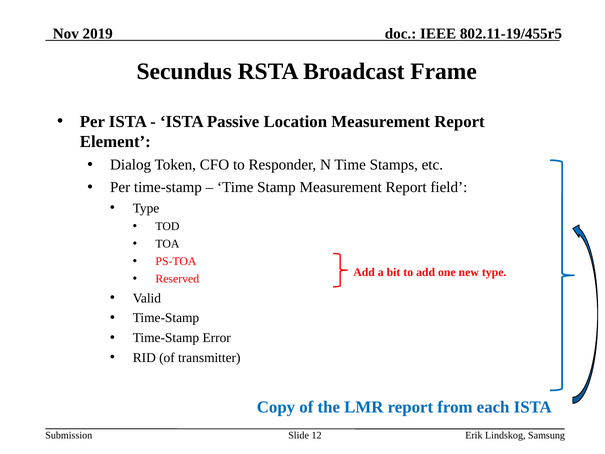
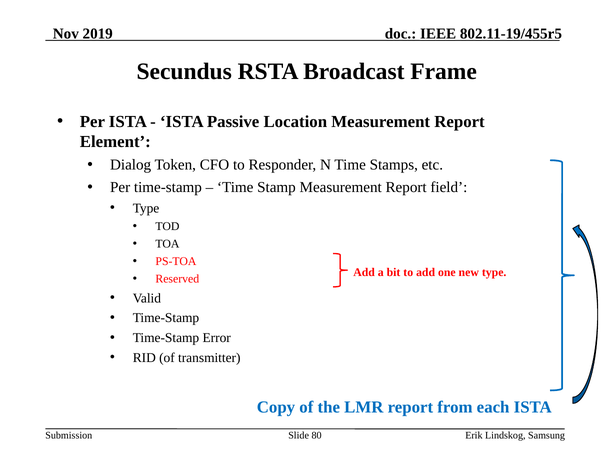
12: 12 -> 80 (317, 435)
